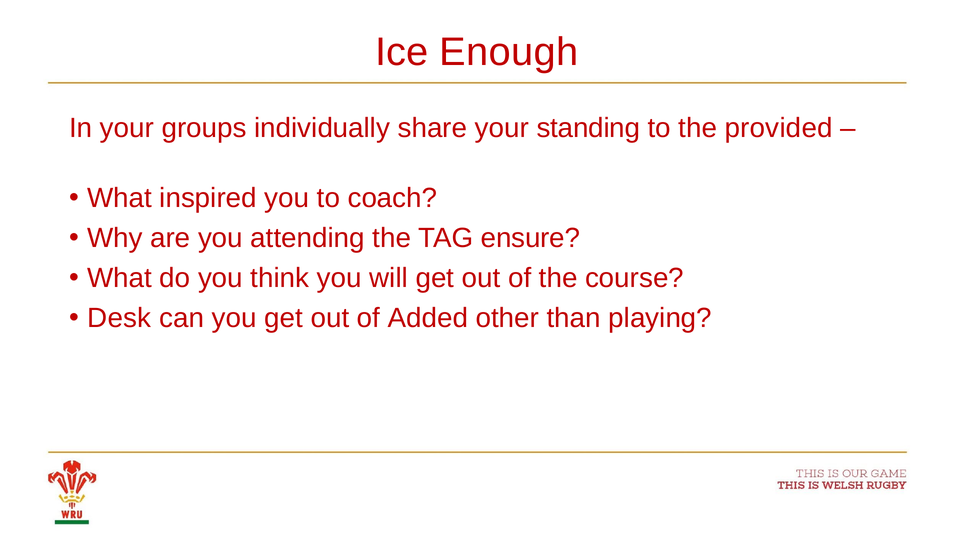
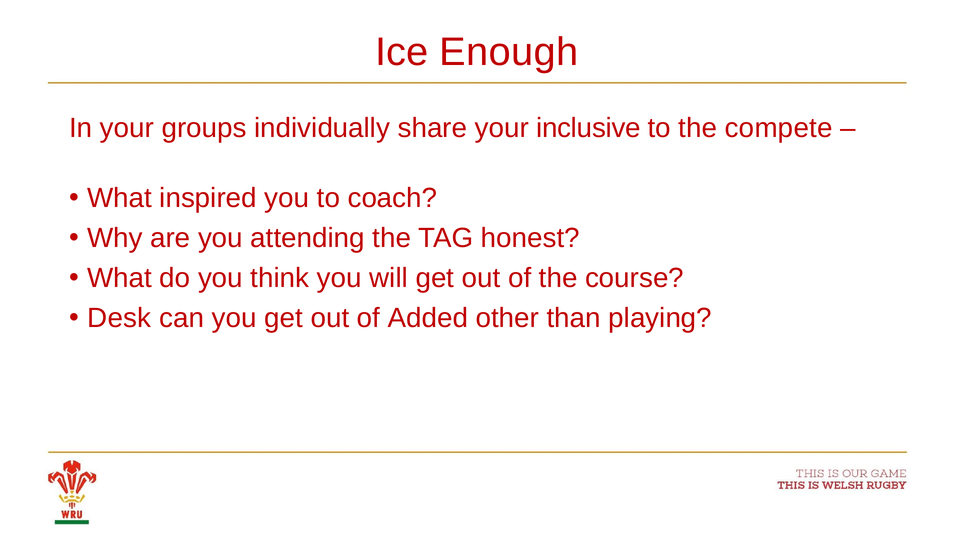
standing: standing -> inclusive (588, 128)
provided: provided -> compete (779, 128)
ensure: ensure -> honest (530, 238)
